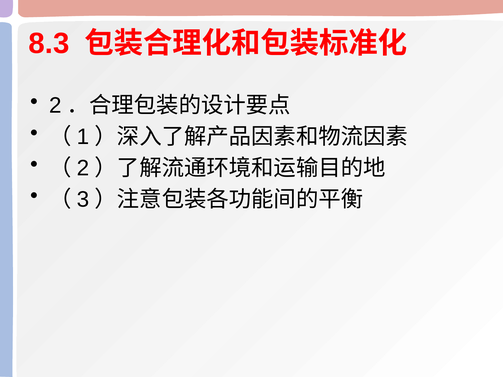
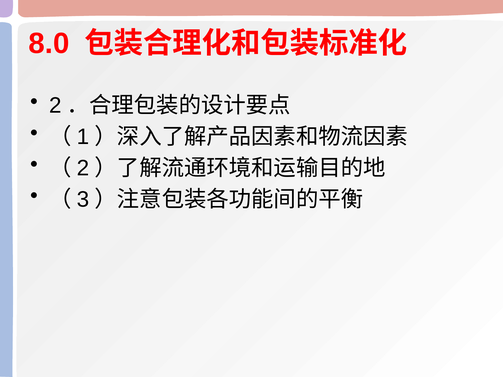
8.3: 8.3 -> 8.0 (49, 44)
